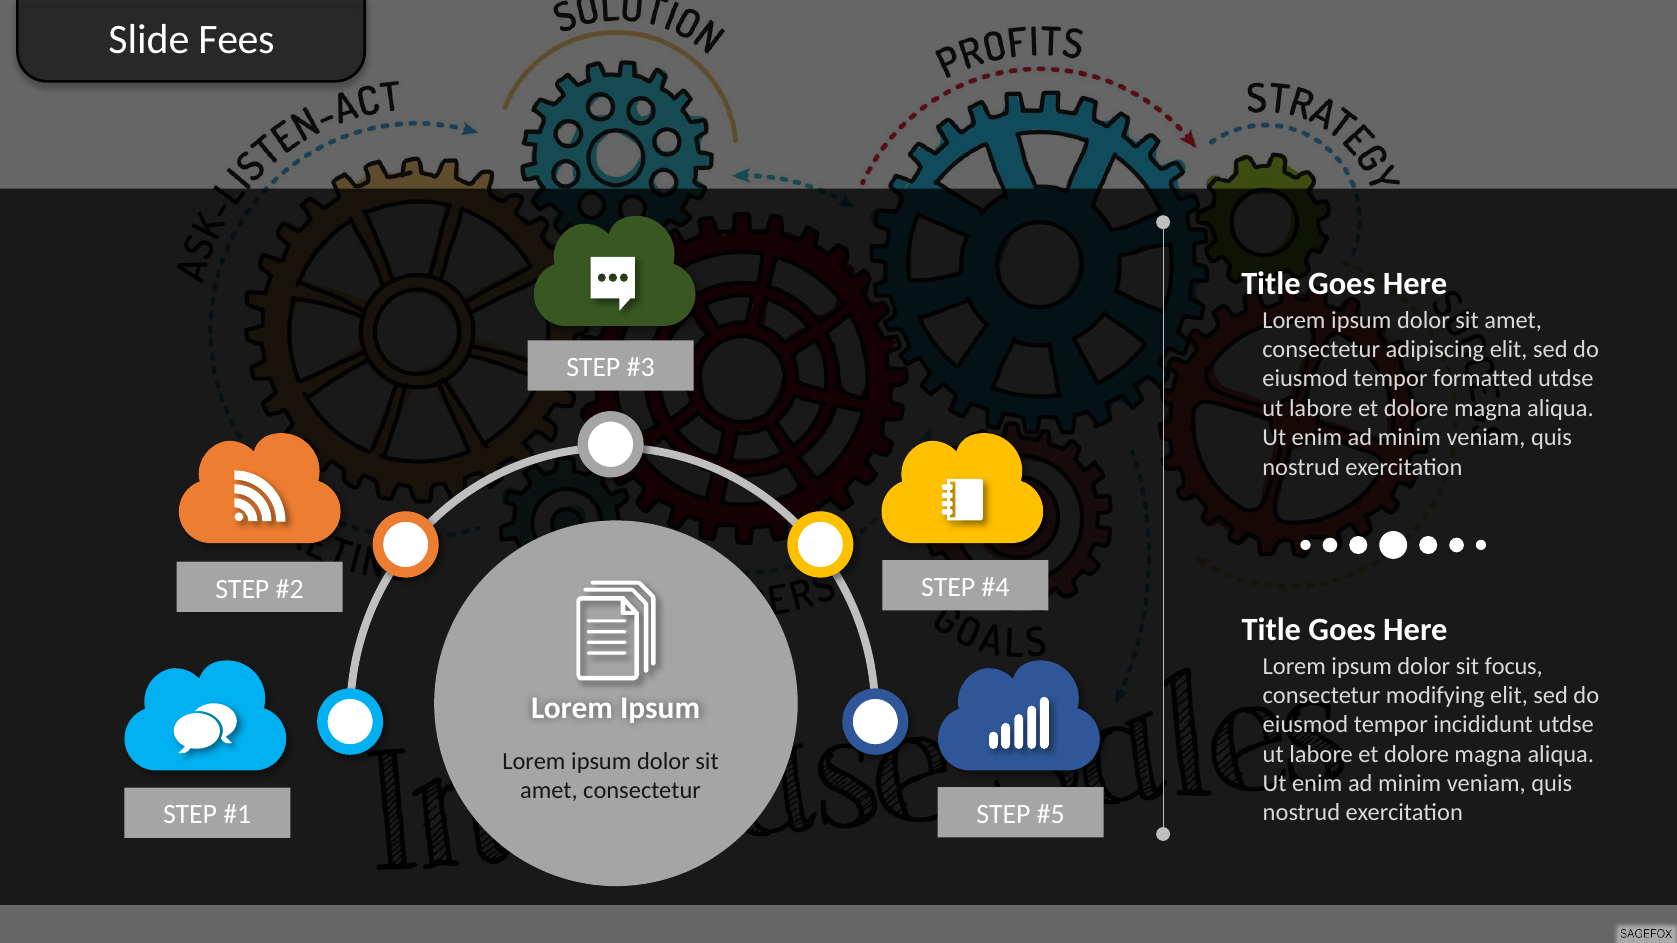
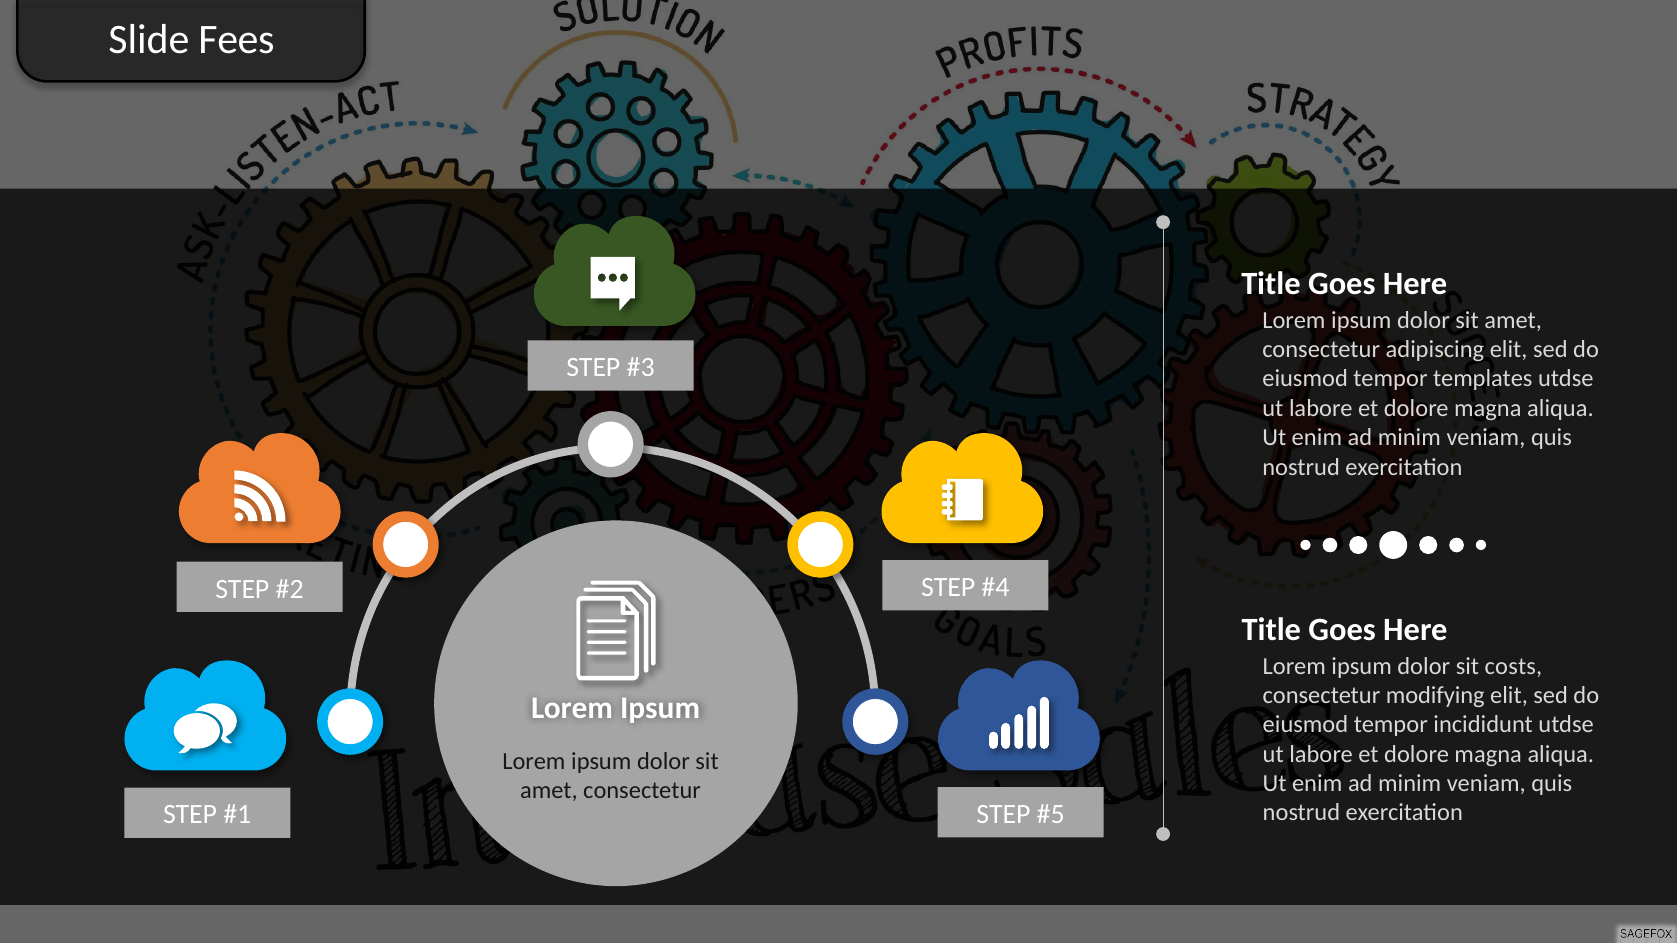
formatted: formatted -> templates (1483, 379)
focus: focus -> costs (1513, 666)
